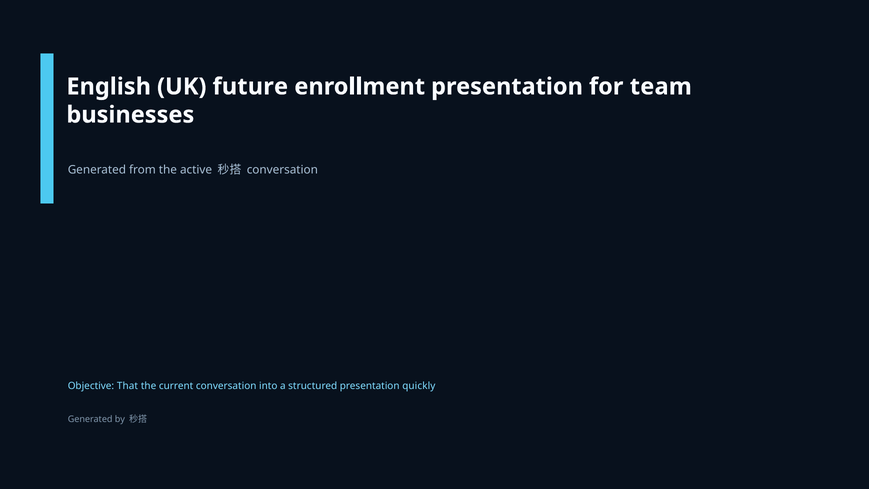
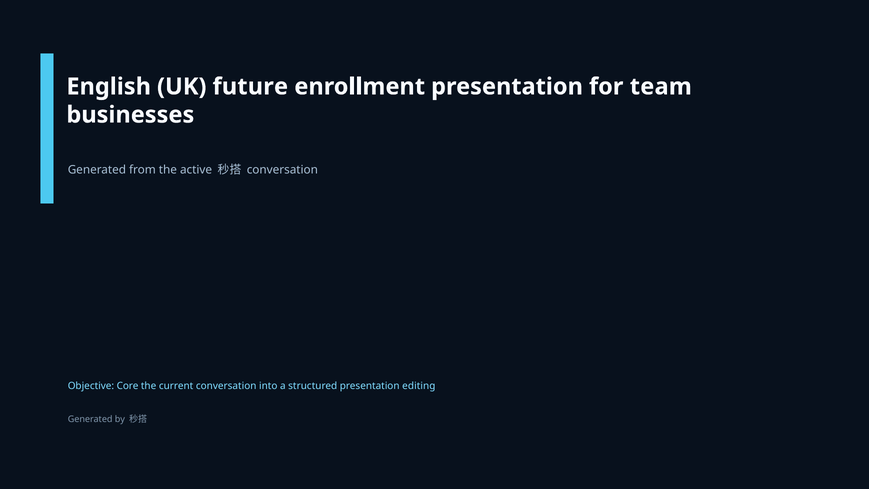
That: That -> Core (128, 386)
quickly: quickly -> editing (419, 386)
